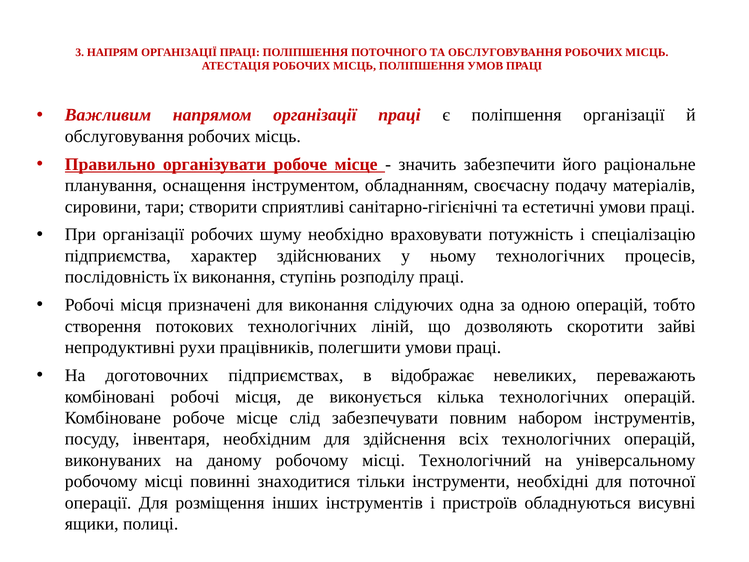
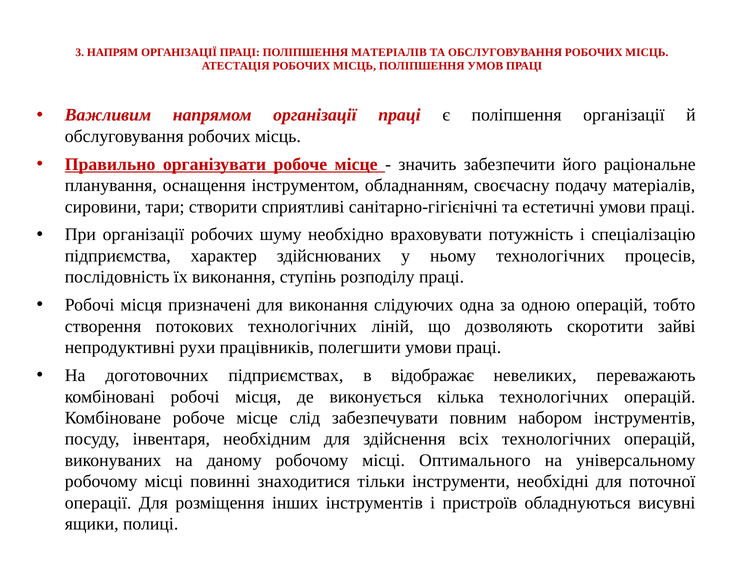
ПОЛІПШЕННЯ ПОТОЧНОГО: ПОТОЧНОГО -> МАТЕРІАЛІВ (389, 52)
Технологічний: Технологічний -> Оптимального (475, 460)
